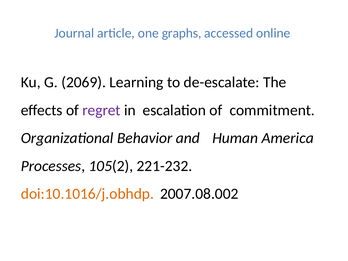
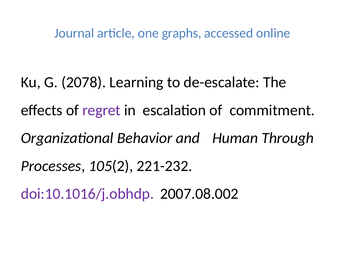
2069: 2069 -> 2078 (84, 82)
America: America -> Through (288, 138)
doi:10.1016/j.obhdp colour: orange -> purple (87, 194)
